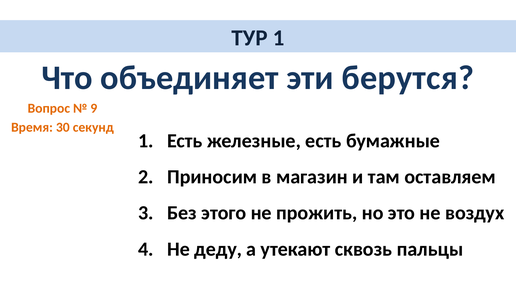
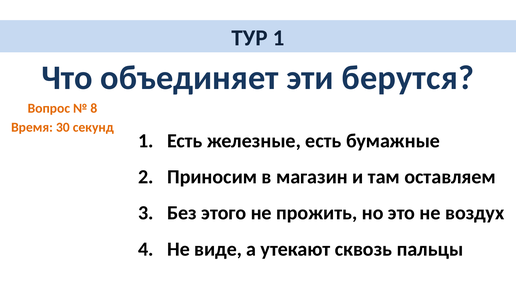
9: 9 -> 8 (94, 108)
деду: деду -> виде (218, 249)
